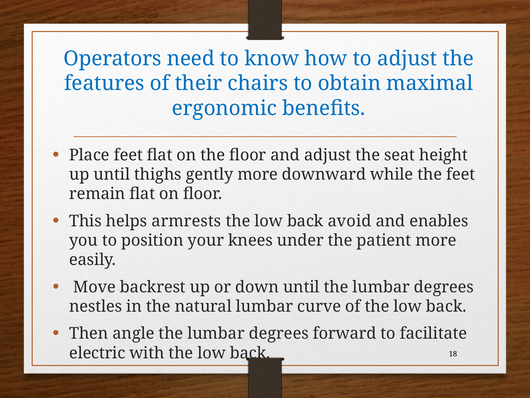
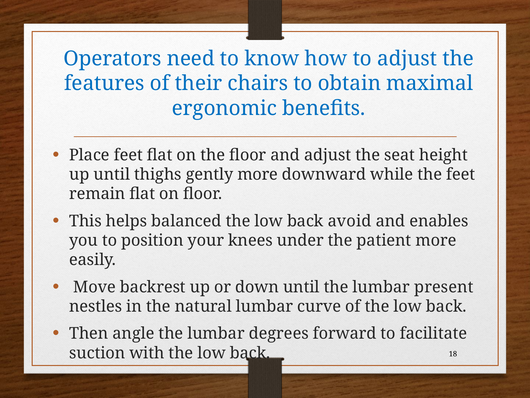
armrests: armrests -> balanced (186, 221)
until the lumbar degrees: degrees -> present (444, 287)
electric: electric -> suction (97, 353)
